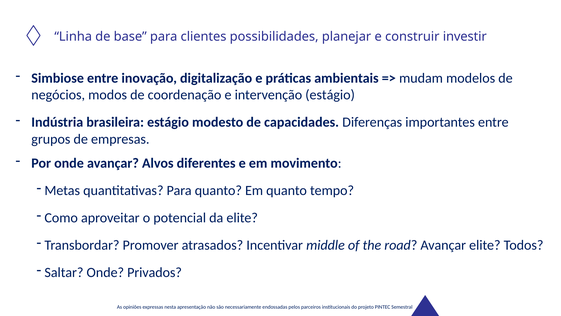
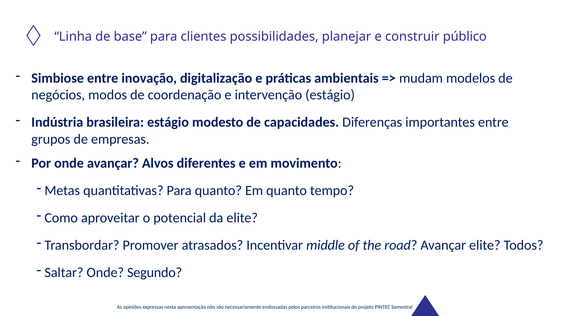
investir: investir -> público (465, 36)
Privados: Privados -> Segundo (155, 272)
